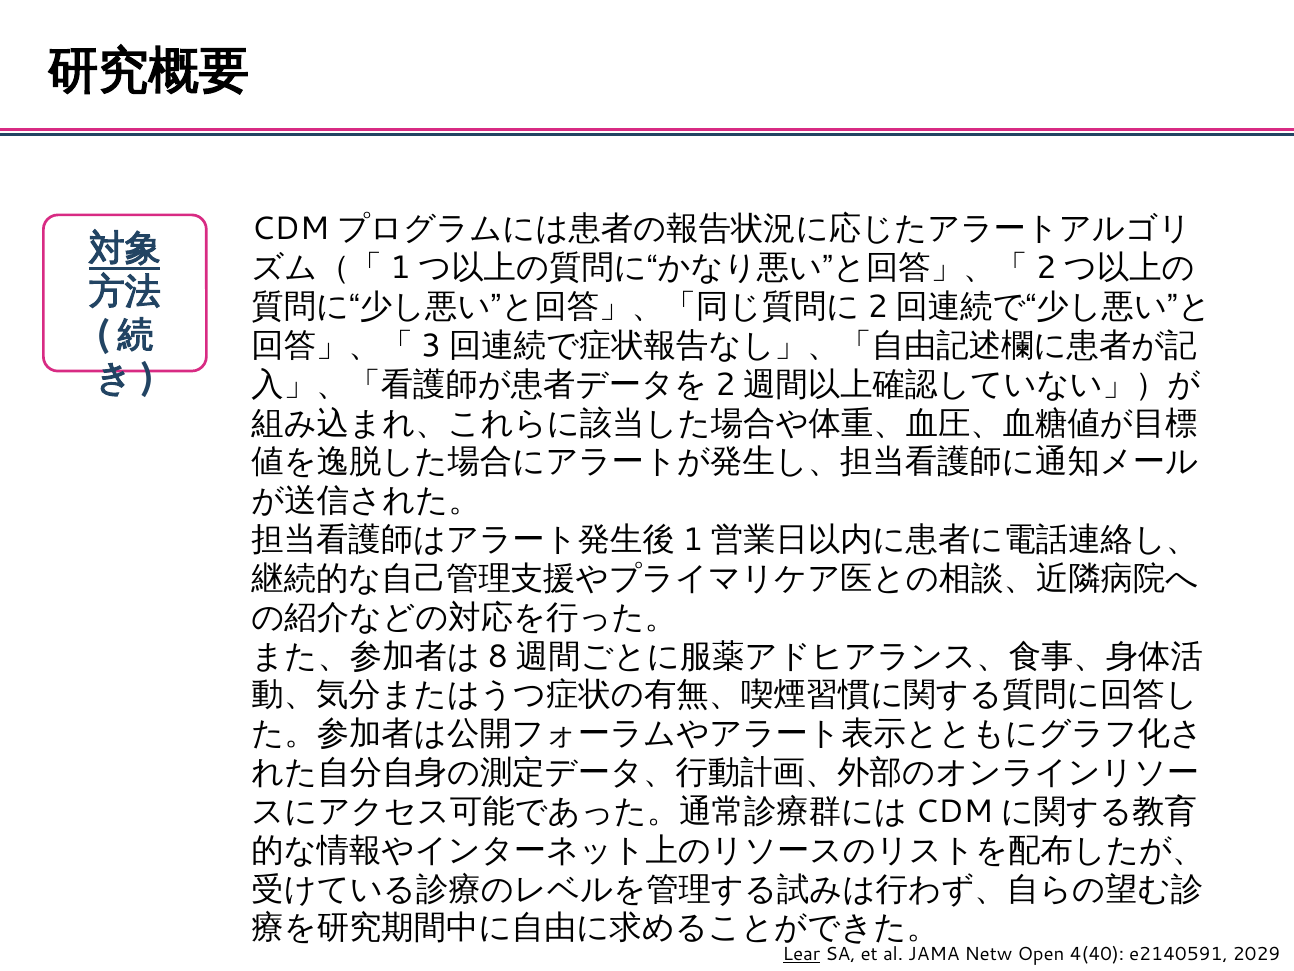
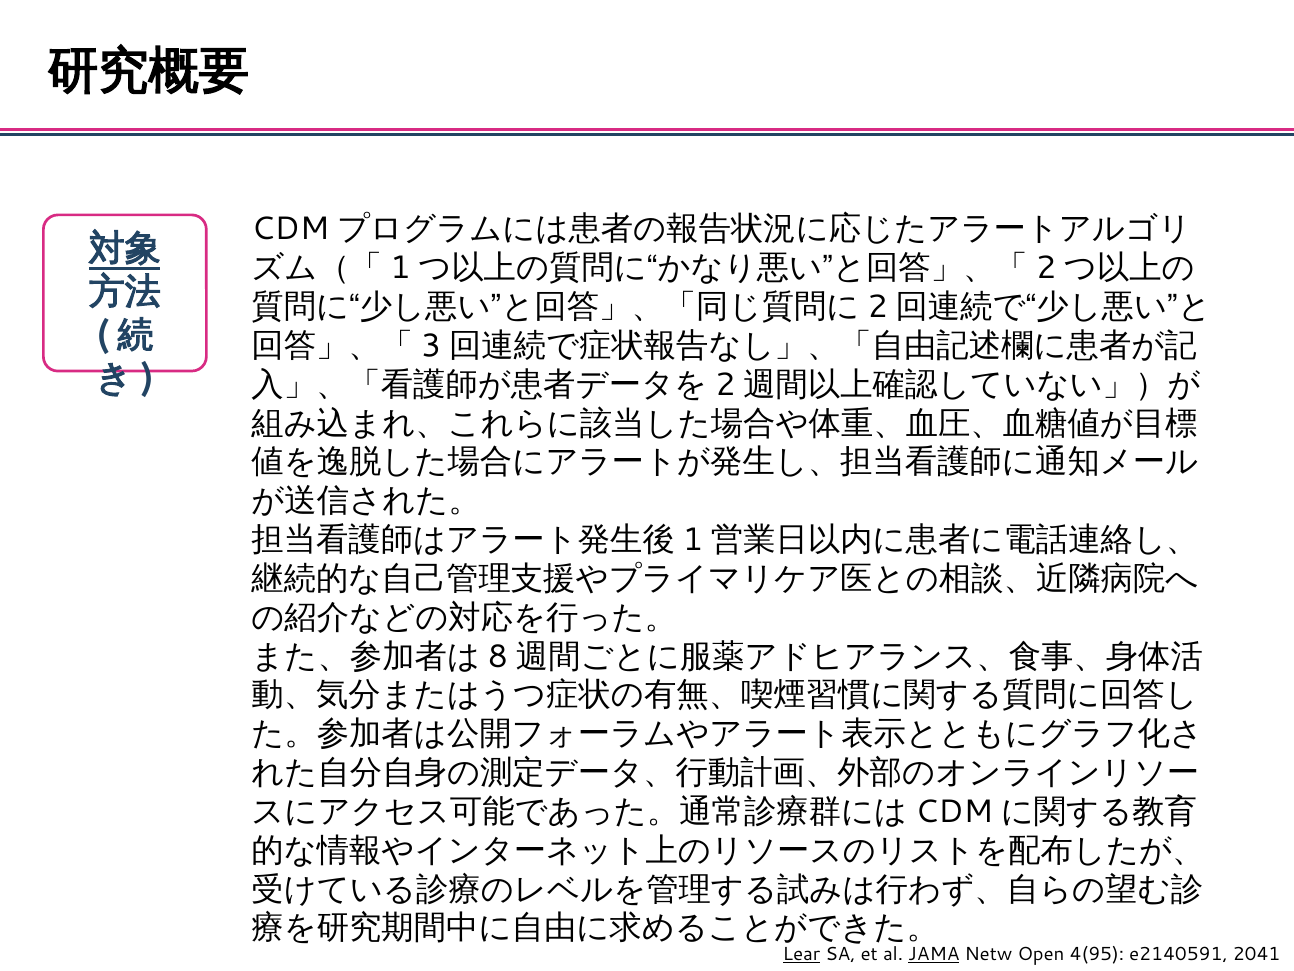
JAMA underline: none -> present (934, 954)
4(40: 4(40 -> 4(95 (1097, 954)
2029: 2029 -> 2041 (1257, 954)
